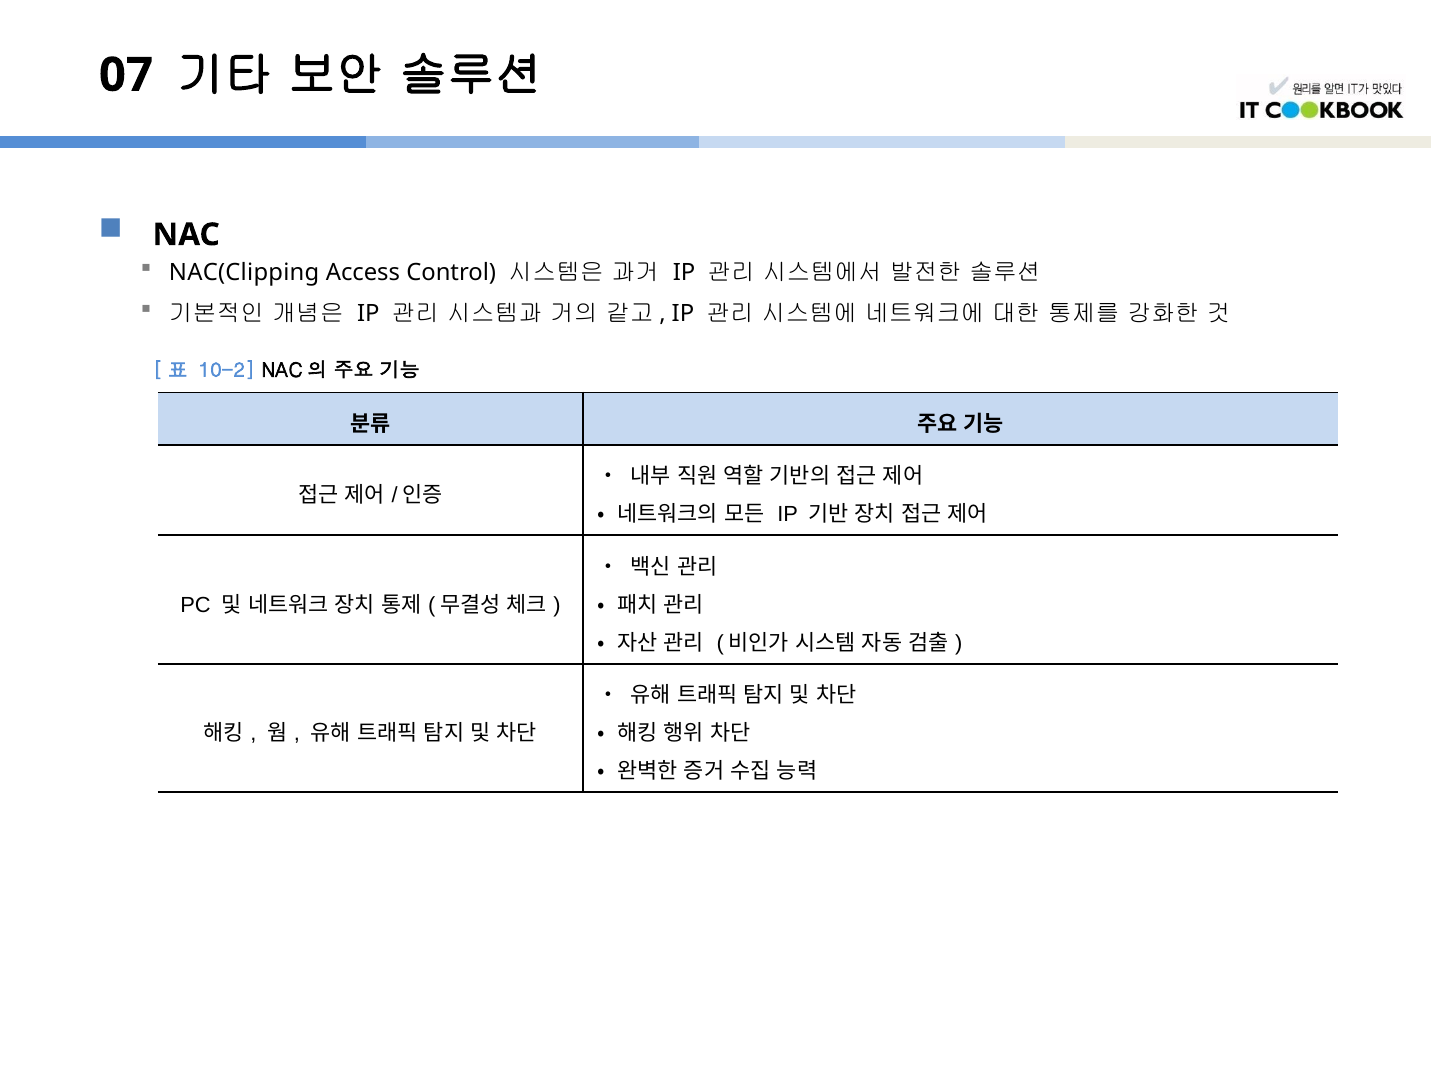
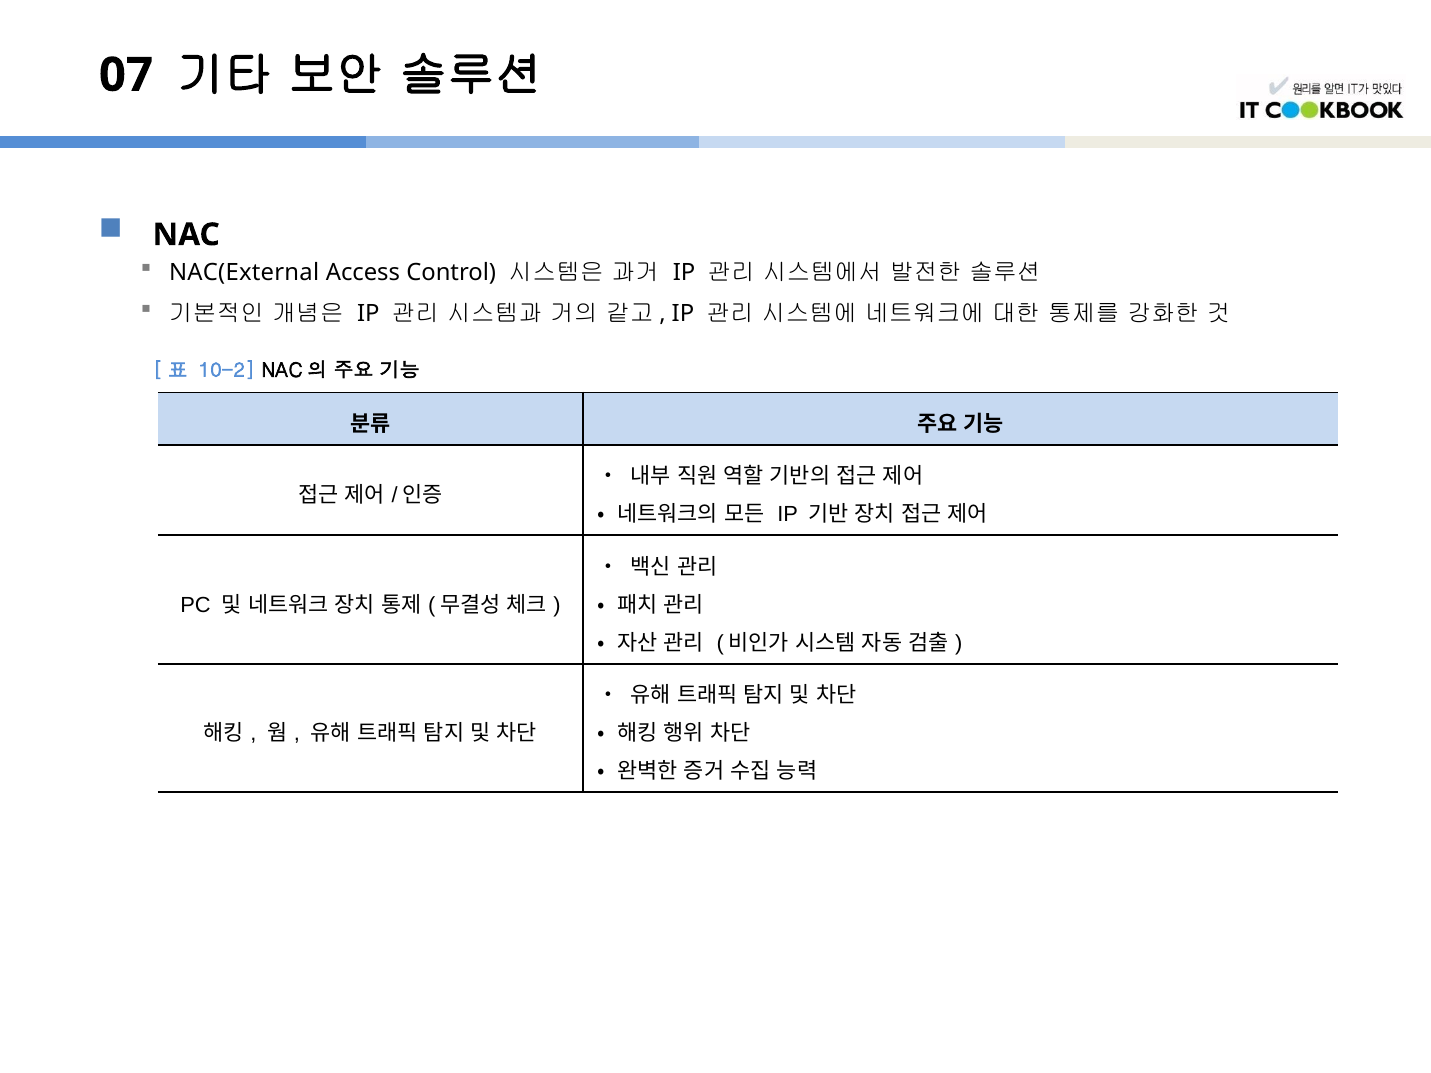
NAC(Clipping: NAC(Clipping -> NAC(External (244, 272)
